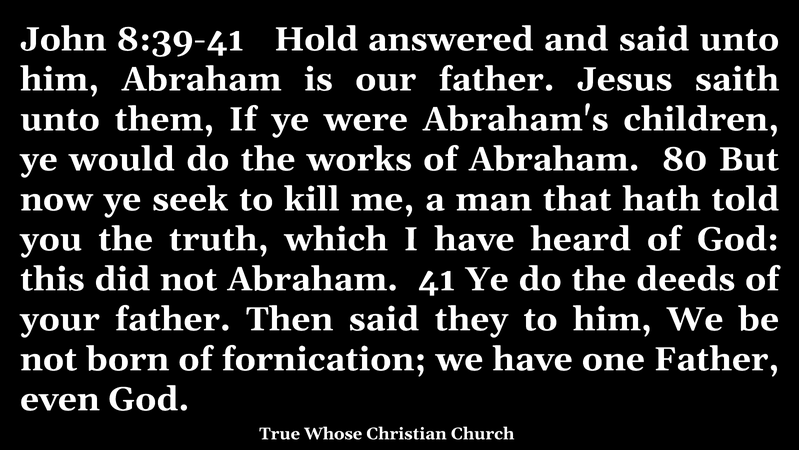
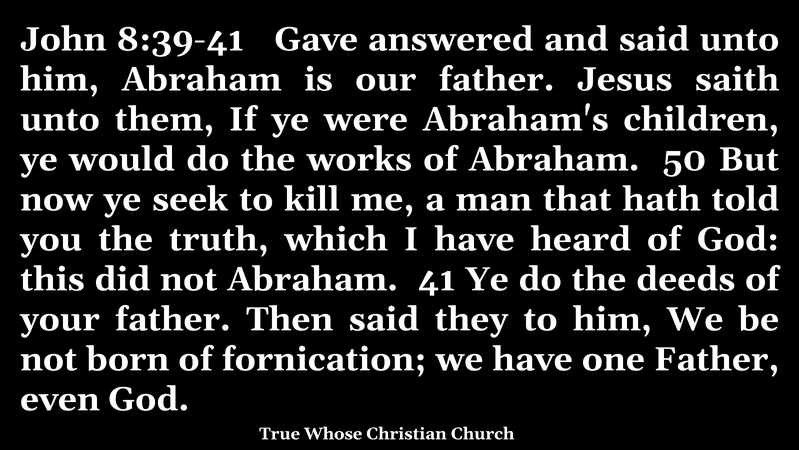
Hold: Hold -> Gave (316, 39)
80: 80 -> 50 (684, 159)
